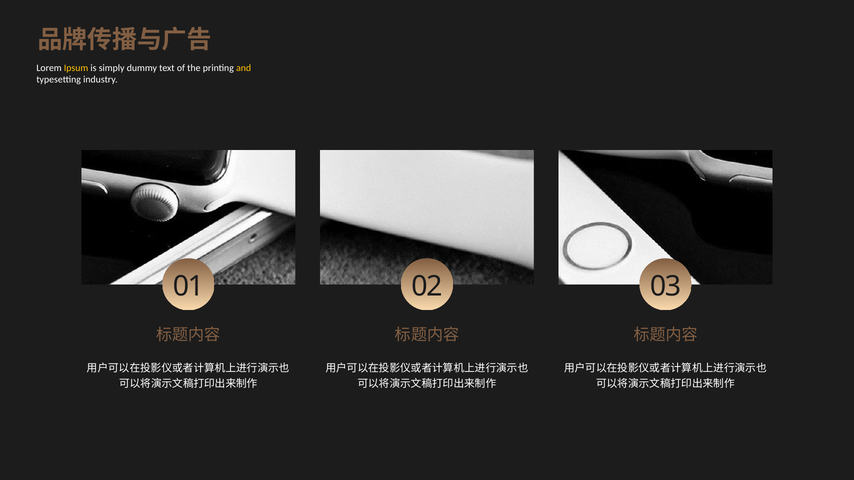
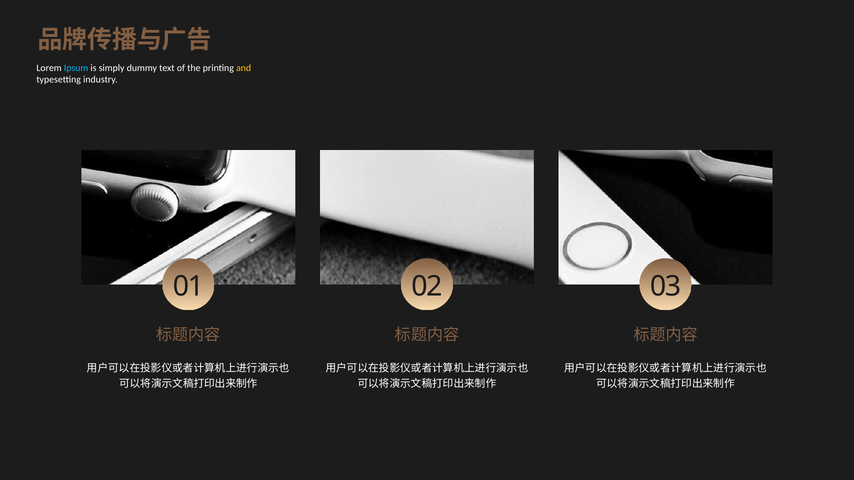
Ipsum colour: yellow -> light blue (76, 68)
